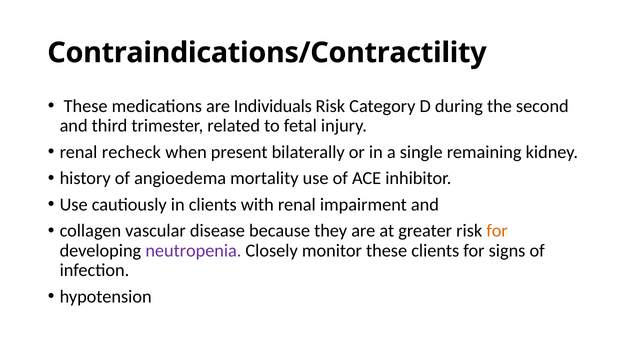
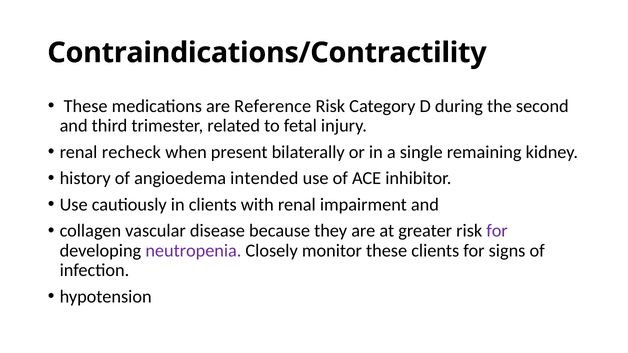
Individuals: Individuals -> Reference (273, 106)
mortality: mortality -> intended (264, 178)
for colour: orange -> purple (497, 231)
